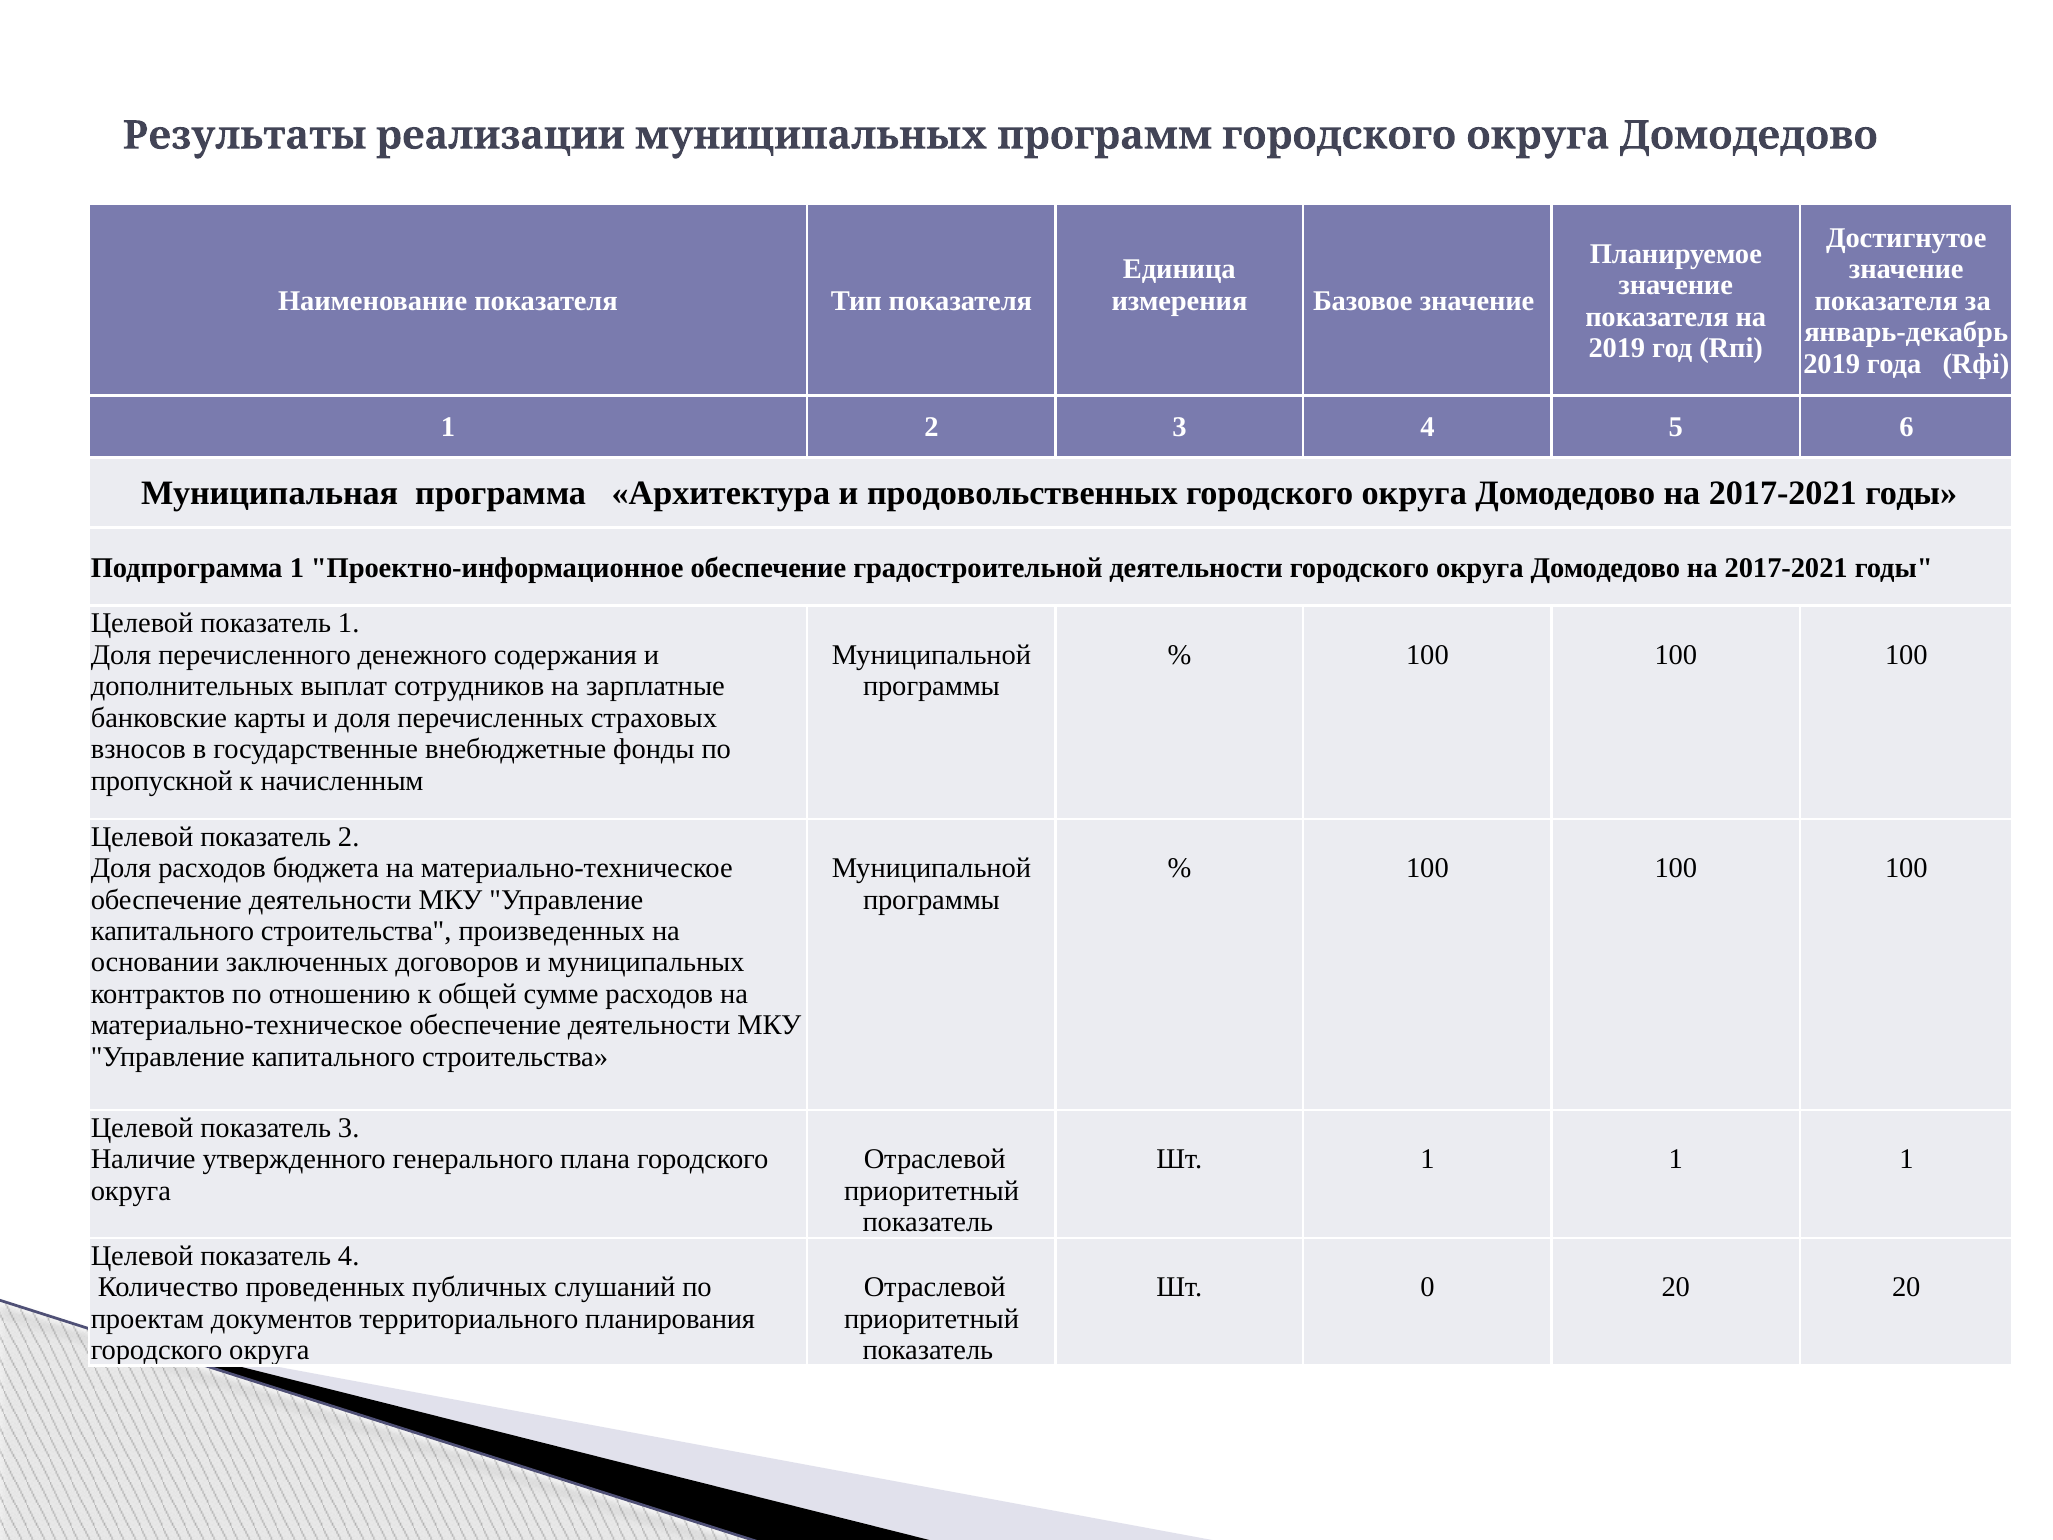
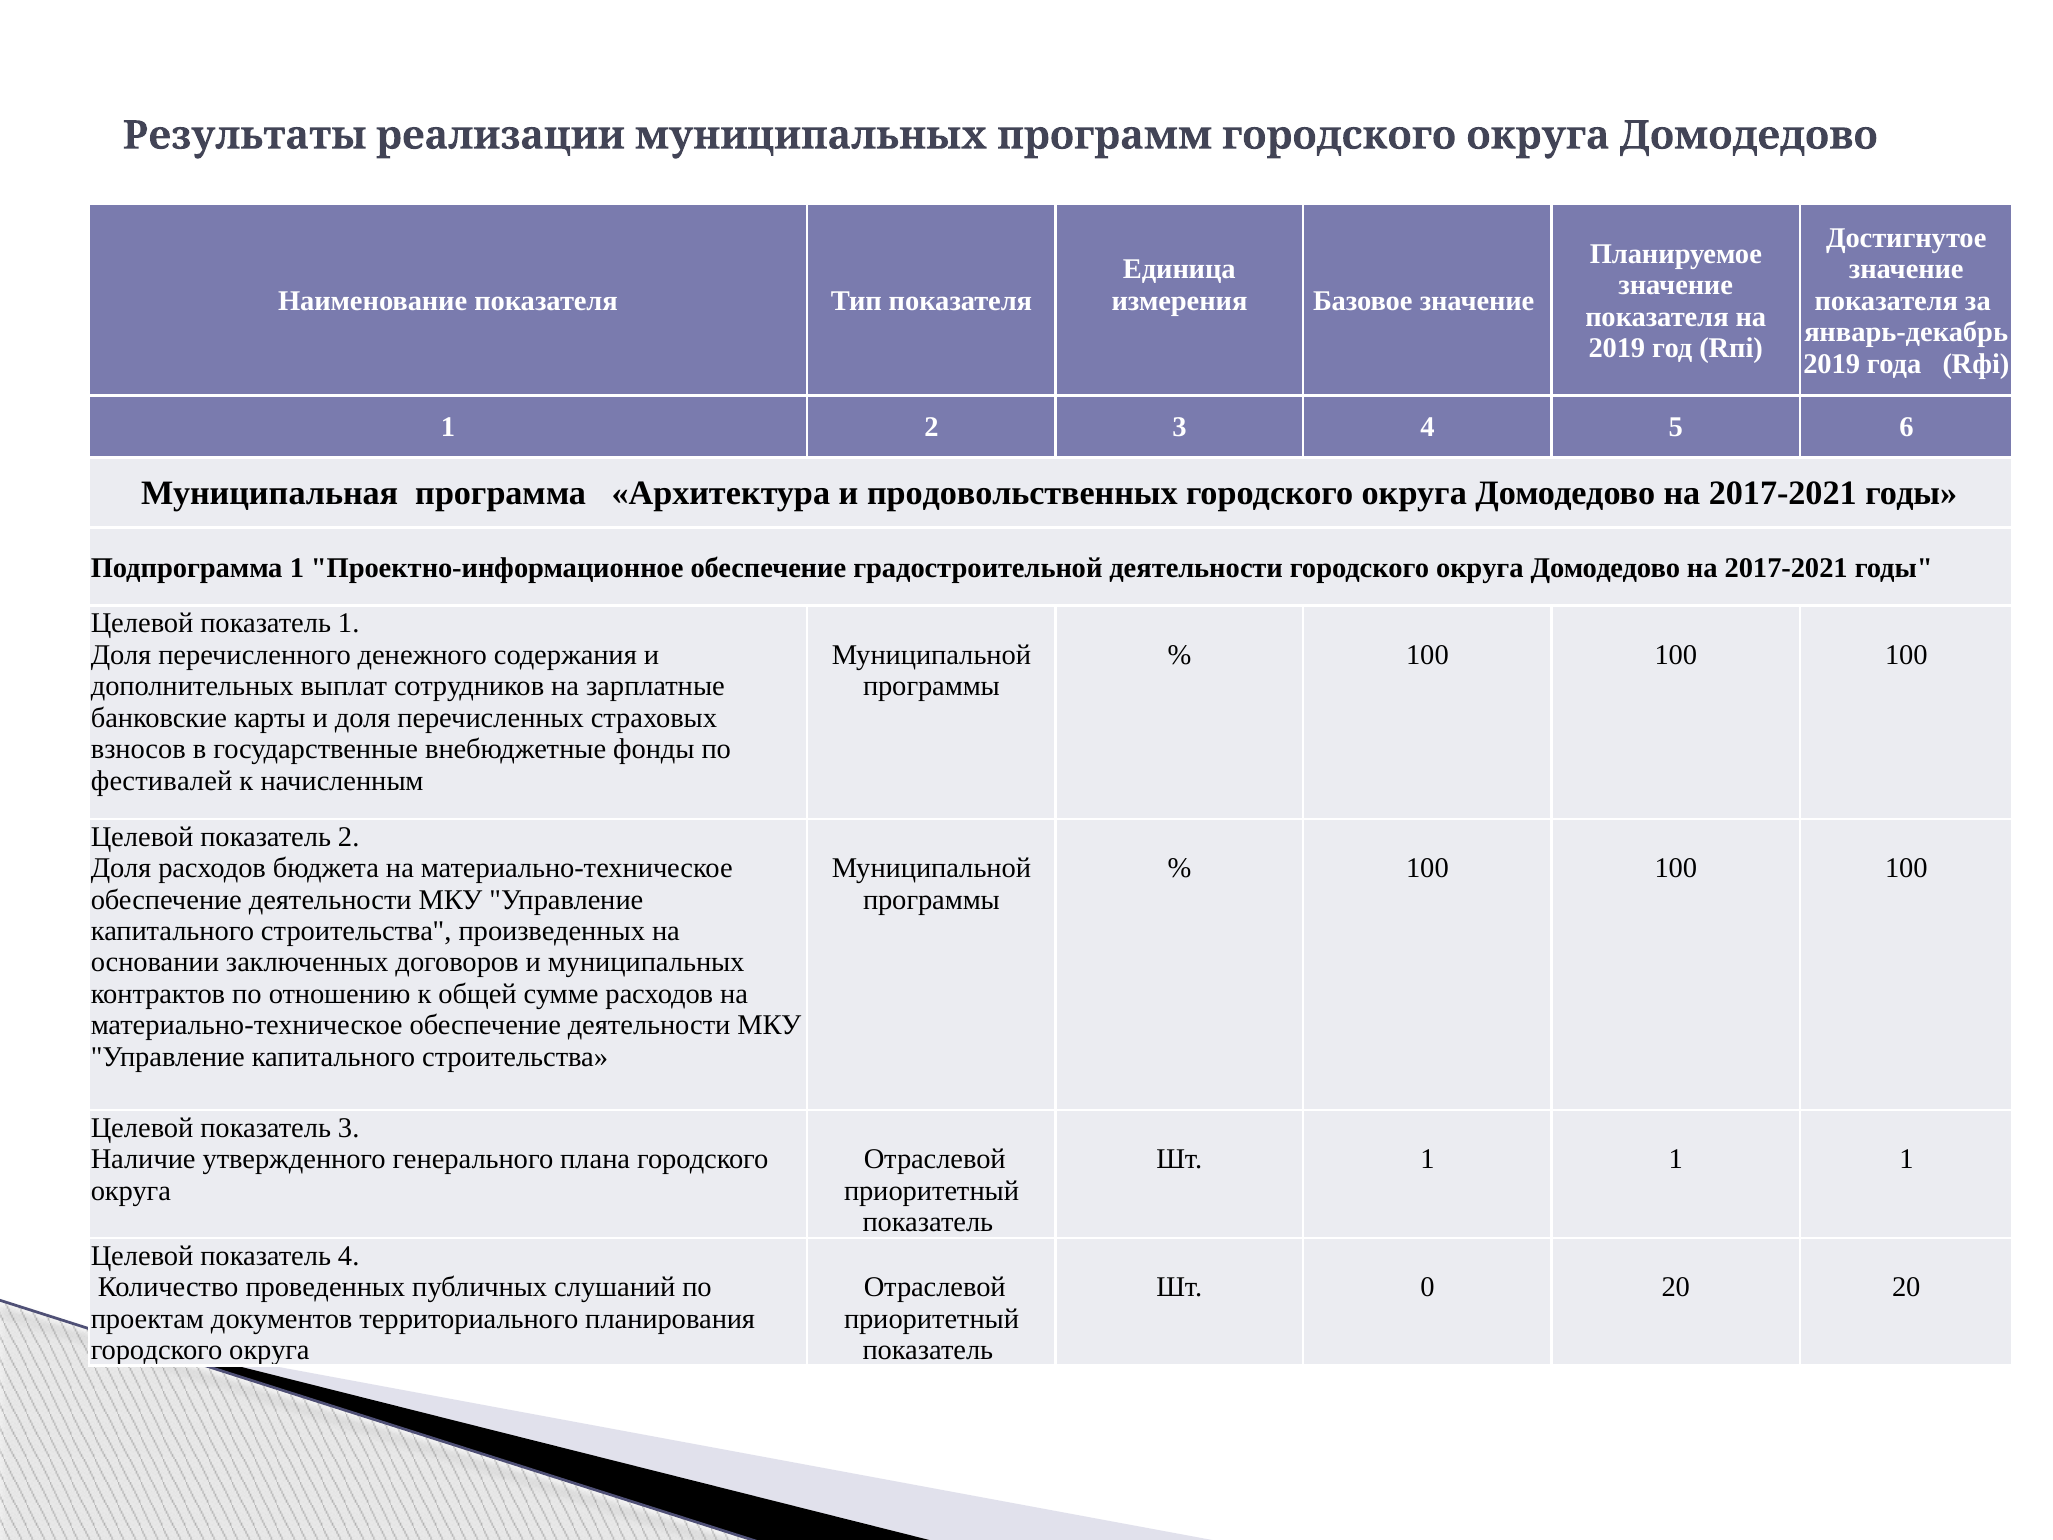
пропускной: пропускной -> фестивалей (162, 781)
